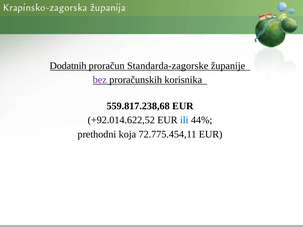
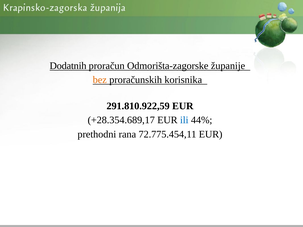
Standarda-zagorske: Standarda-zagorske -> Odmorišta-zagorske (168, 66)
bez colour: purple -> orange (100, 80)
559.817.238,68: 559.817.238,68 -> 291.810.922,59 (138, 106)
+92.014.622,52: +92.014.622,52 -> +28.354.689,17 (121, 120)
koja: koja -> rana (127, 134)
